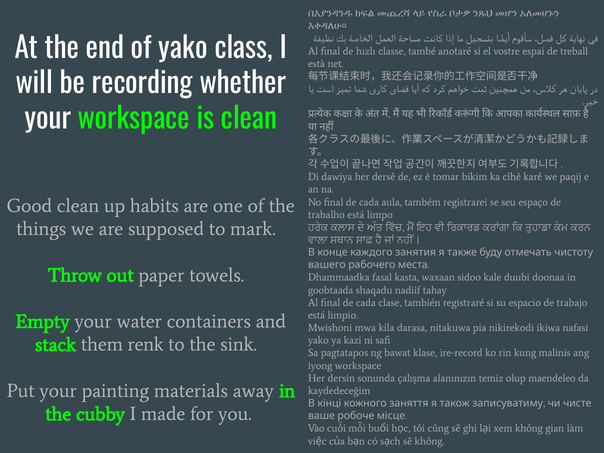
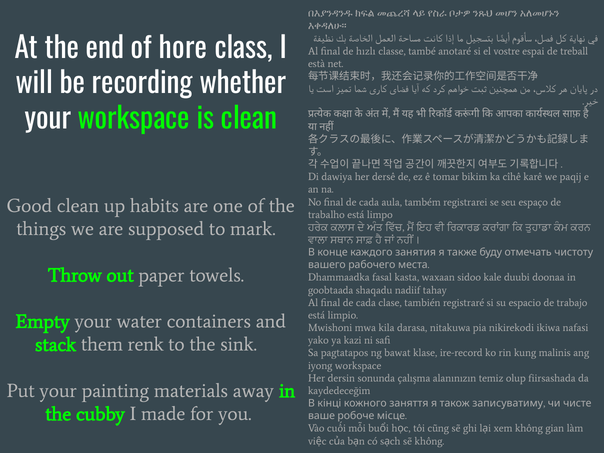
of yako: yako -> hore (183, 48)
maendeleo: maendeleo -> fiirsashada (552, 378)
